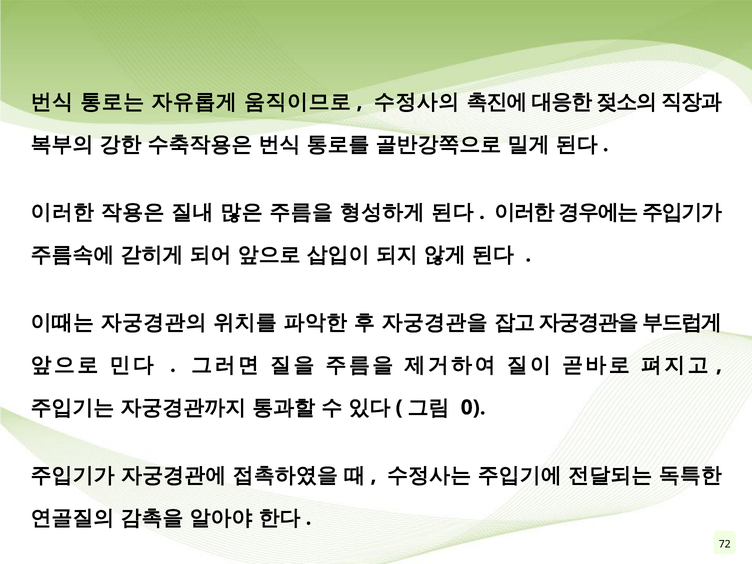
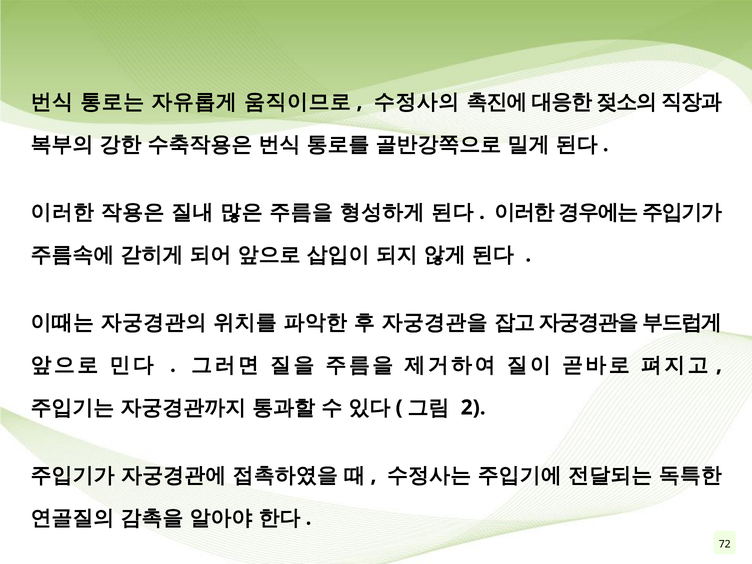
0: 0 -> 2 (473, 408)
